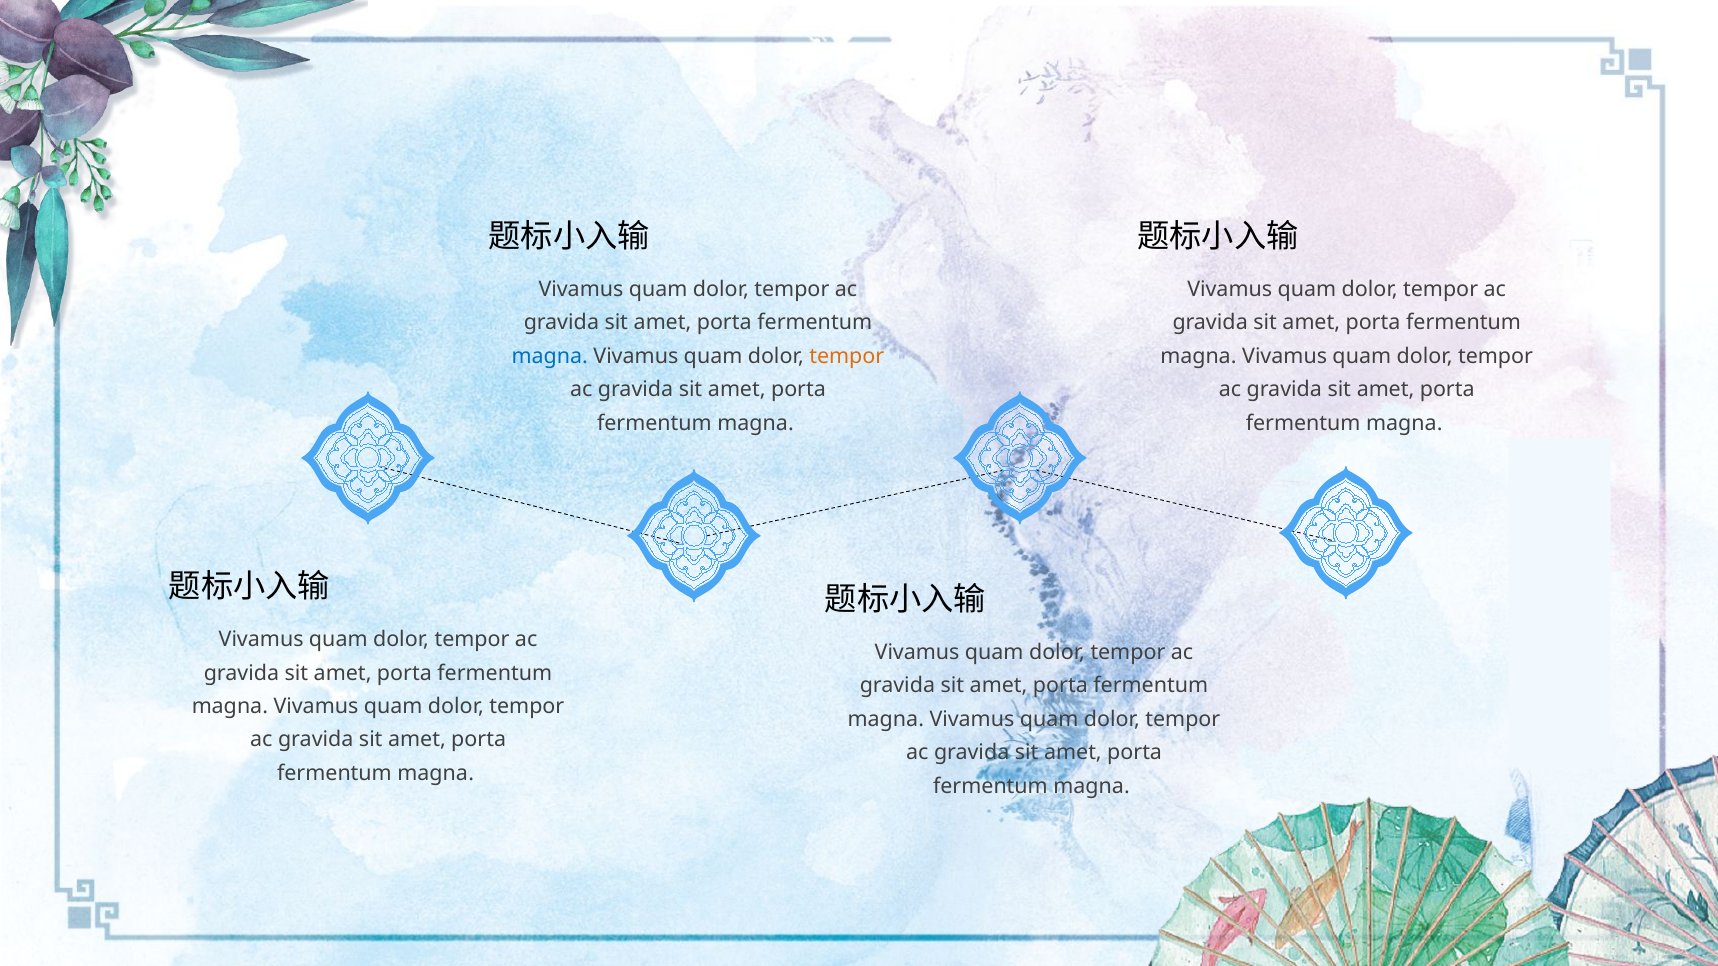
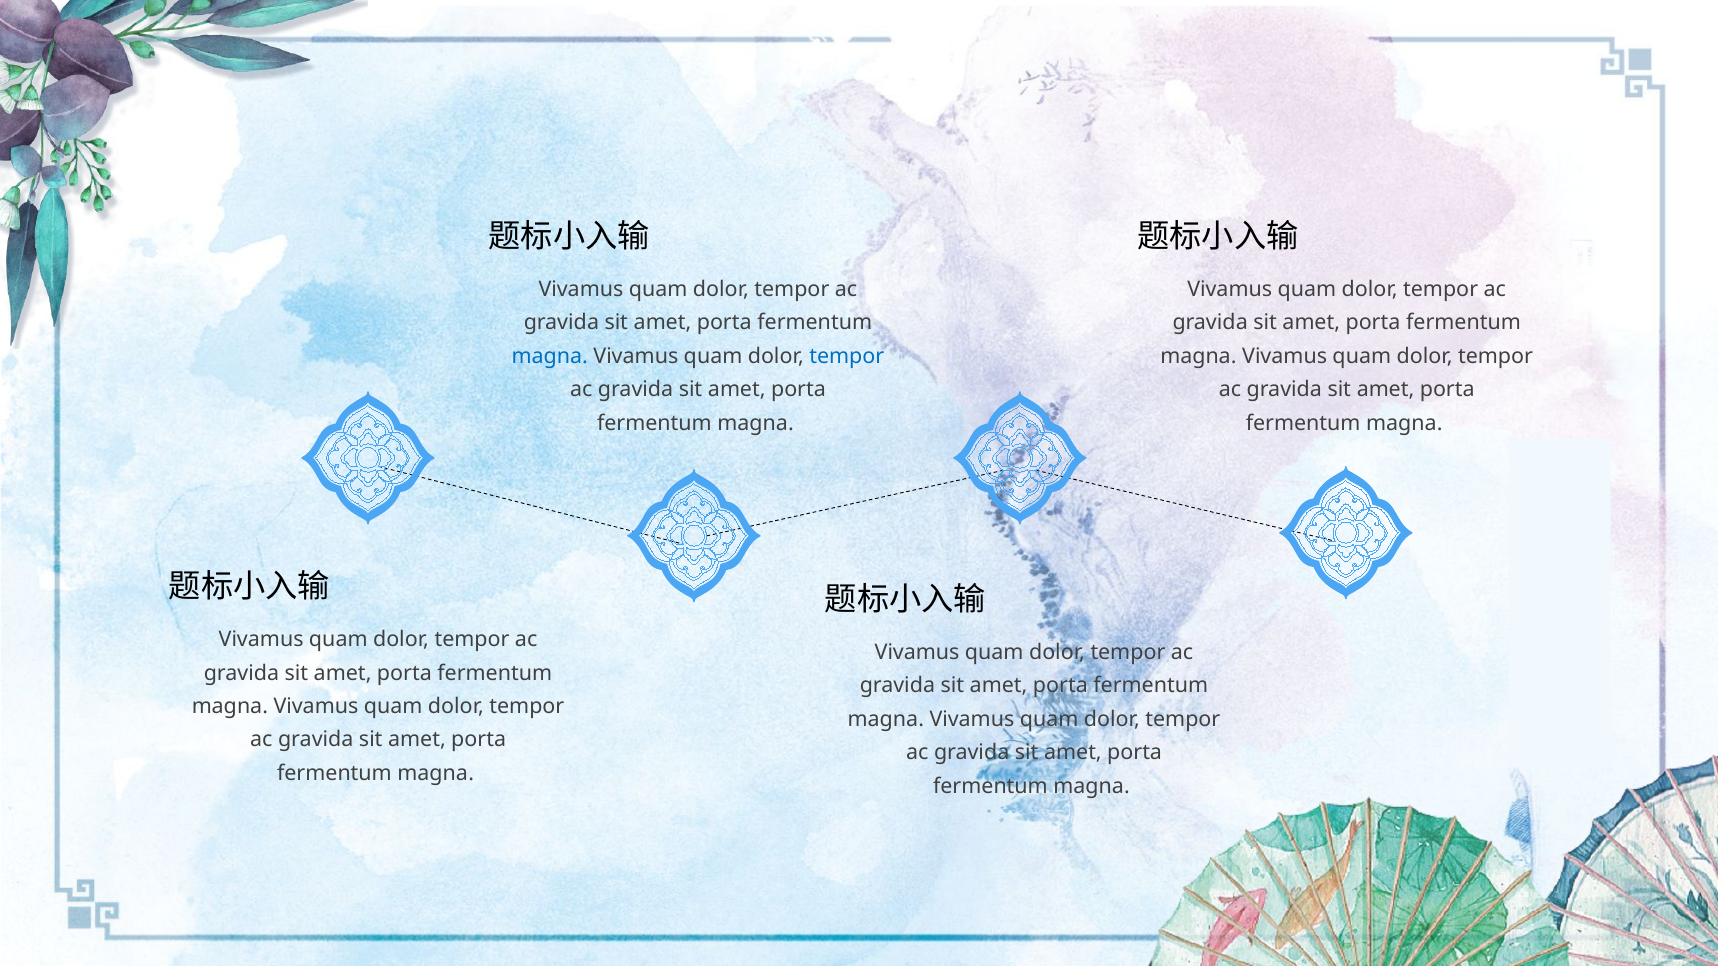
tempor colour: orange -> blue (847, 356)
